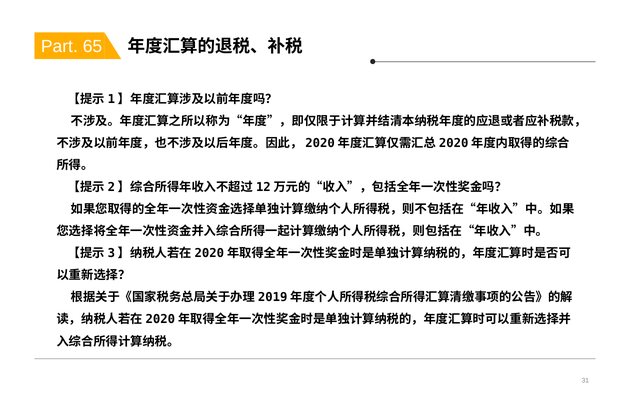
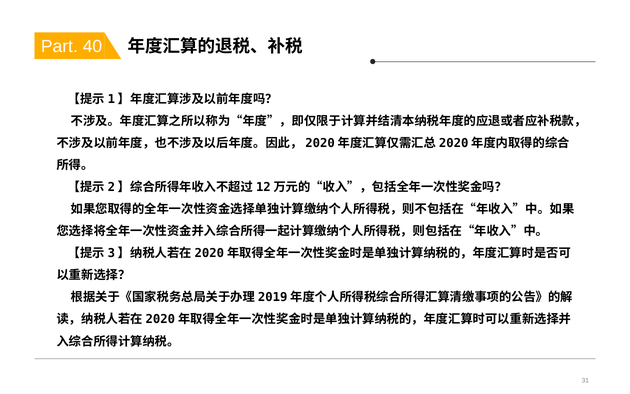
65: 65 -> 40 (93, 46)
